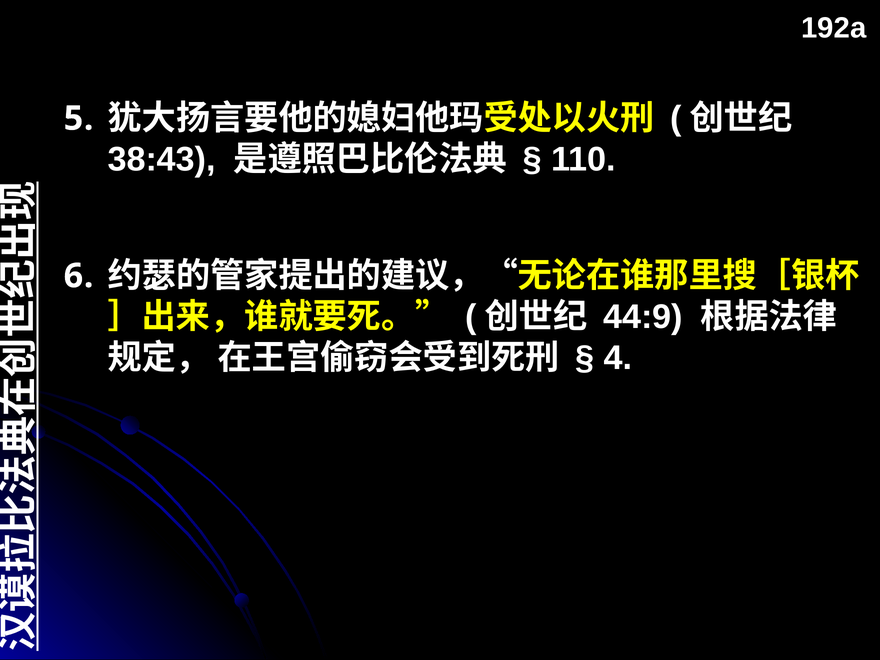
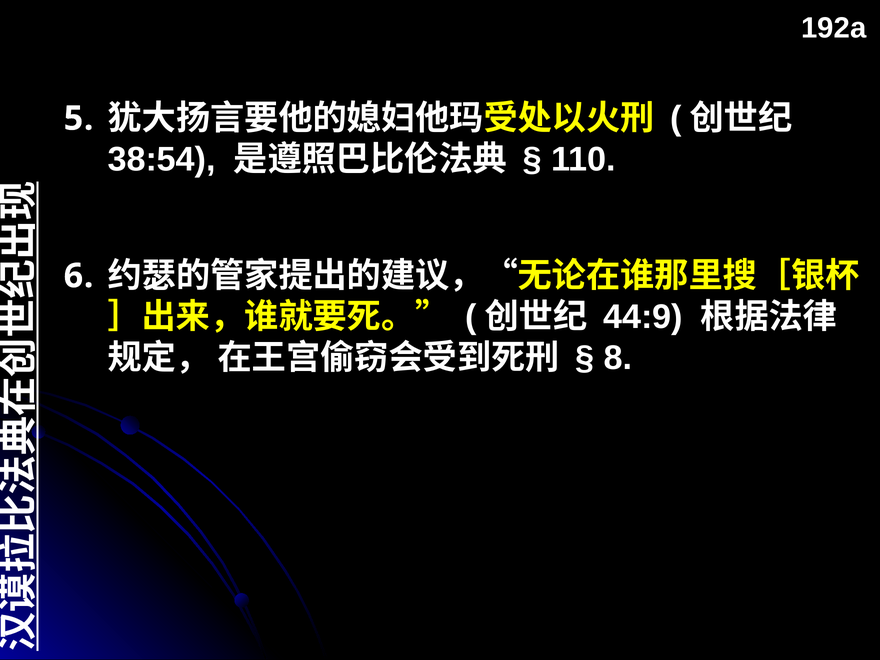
38:43: 38:43 -> 38:54 (162, 160)
4: 4 -> 8 (618, 358)
